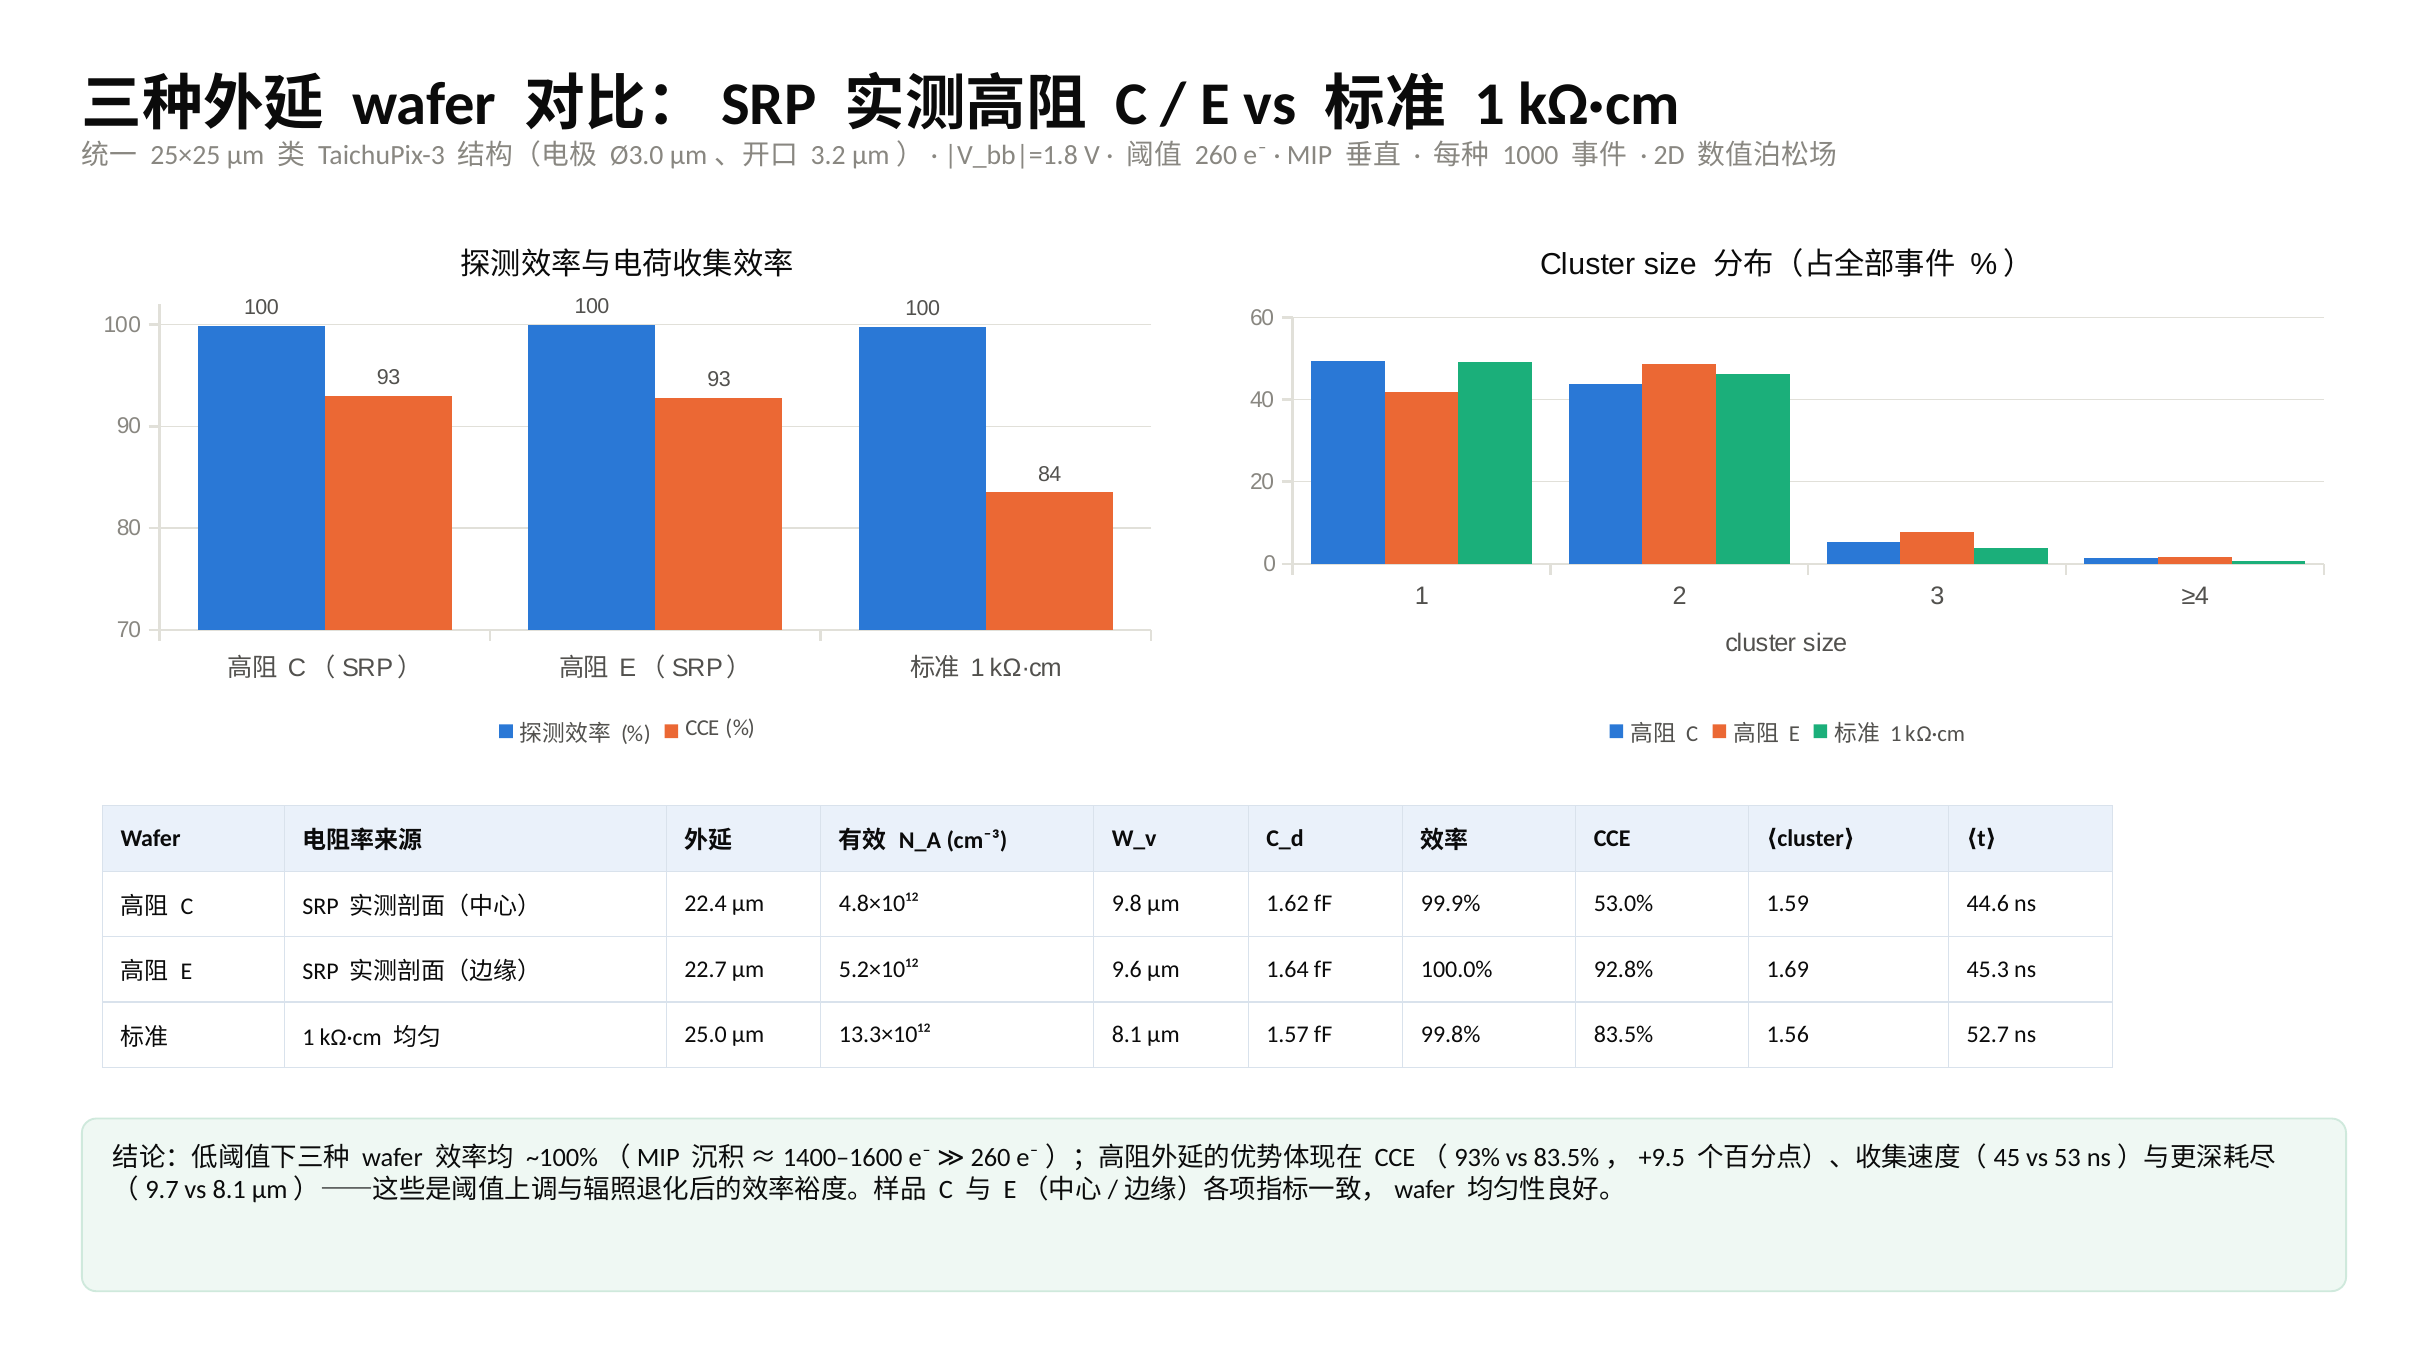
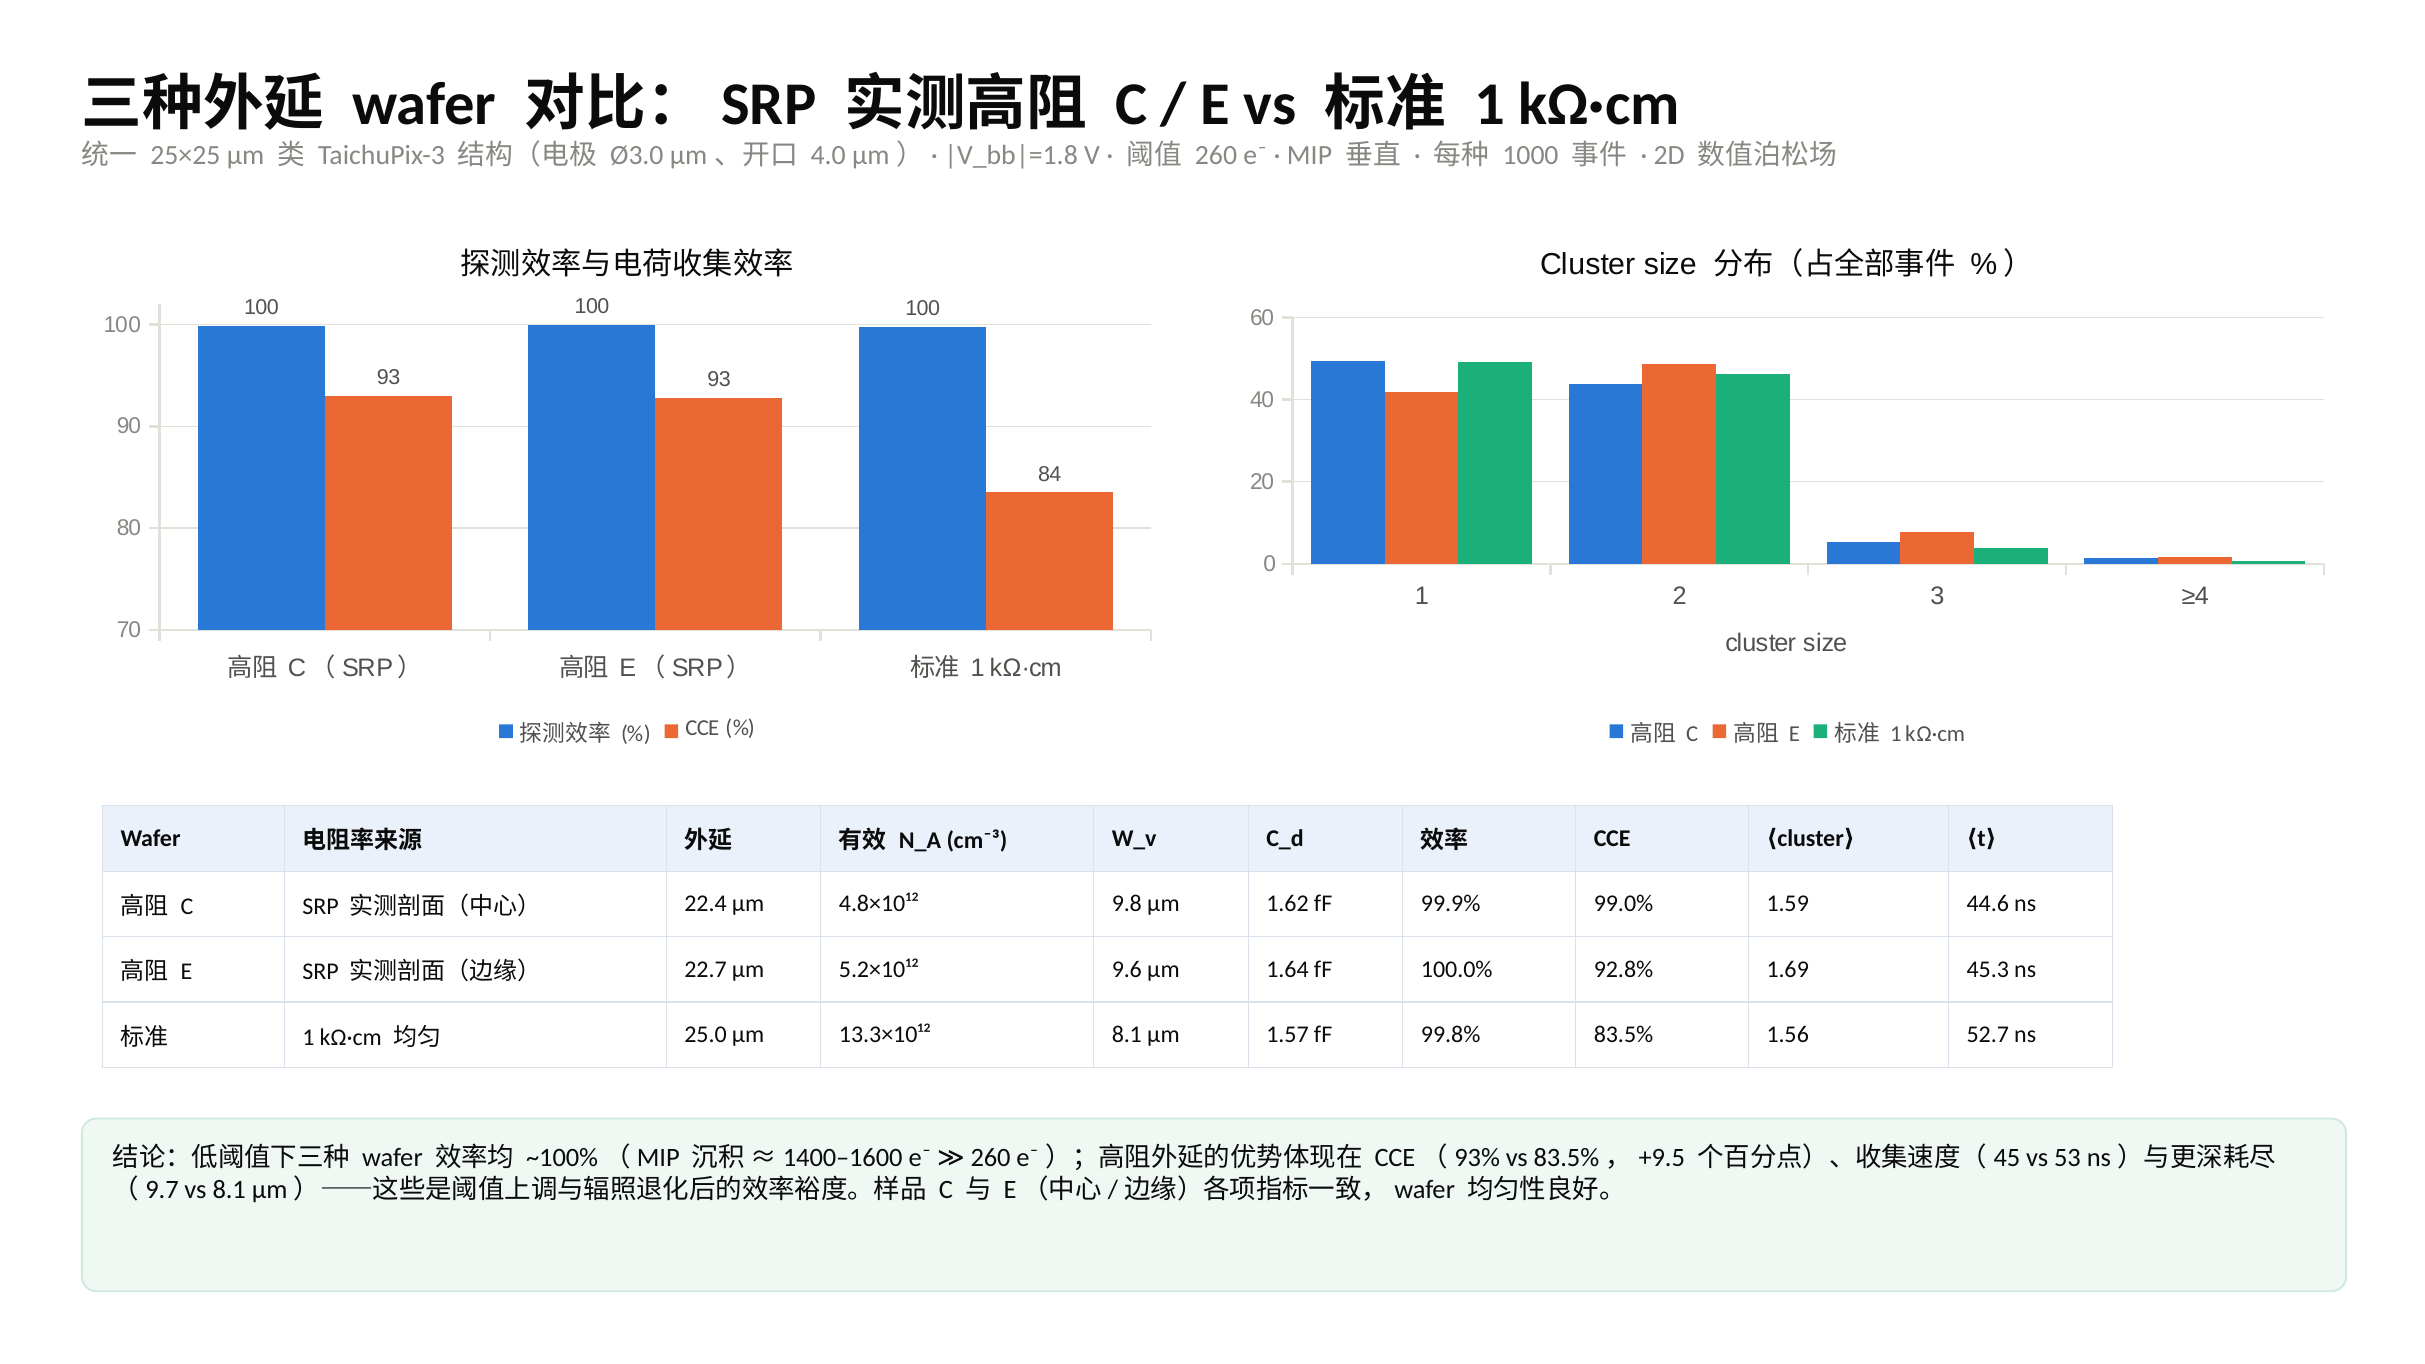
3.2: 3.2 -> 4.0 (828, 156)
53.0%: 53.0% -> 99.0% (1624, 904)
